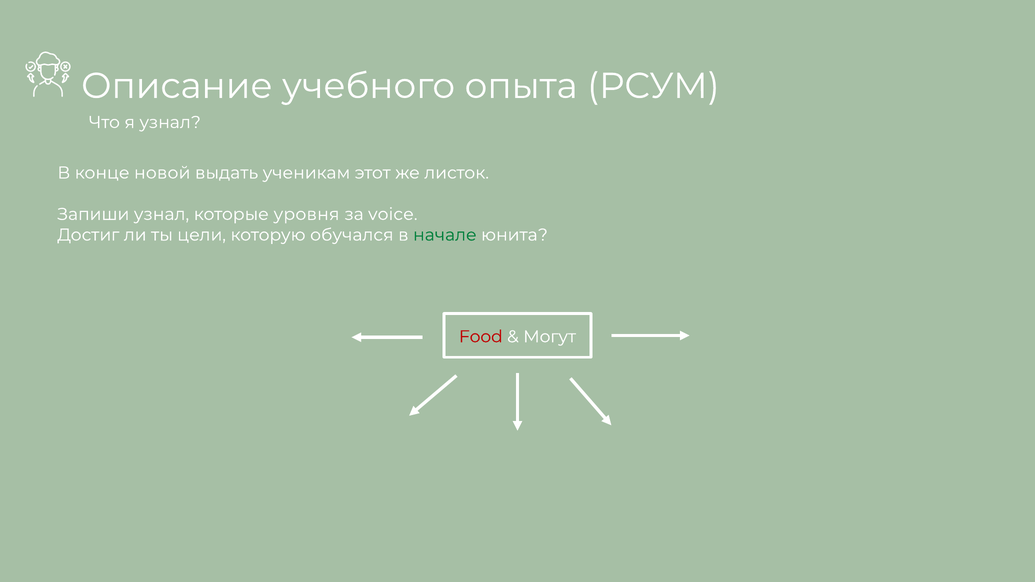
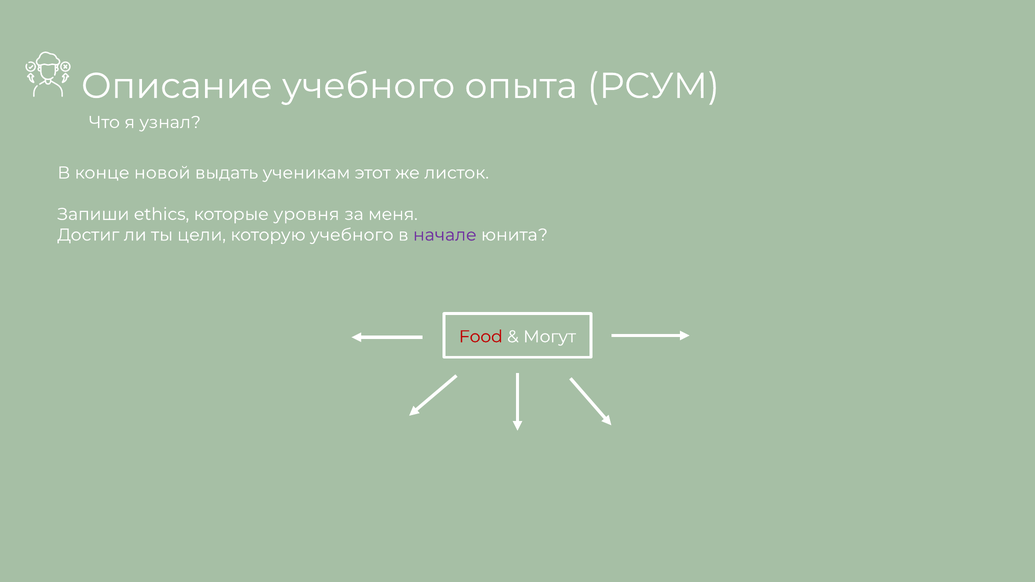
Запиши узнал: узнал -> ethics (162, 214)
voice: voice -> меня (393, 214)
которую обучался: обучался -> учебного (352, 235)
начале colour: green -> purple (445, 235)
